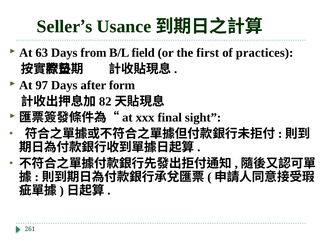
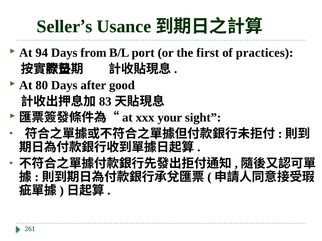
63: 63 -> 94 (42, 53)
field: field -> port (143, 53)
97: 97 -> 80 (42, 85)
form: form -> good (122, 85)
82: 82 -> 83 (105, 102)
final: final -> your (170, 118)
